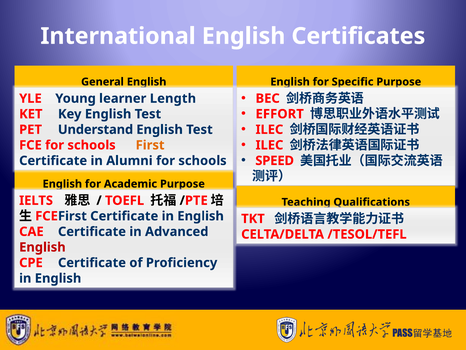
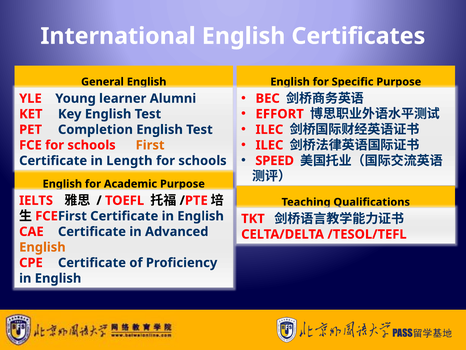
Length: Length -> Alumni (173, 98)
Understand: Understand -> Completion (95, 129)
Alumni: Alumni -> Length (129, 161)
English colour: red -> orange (42, 247)
